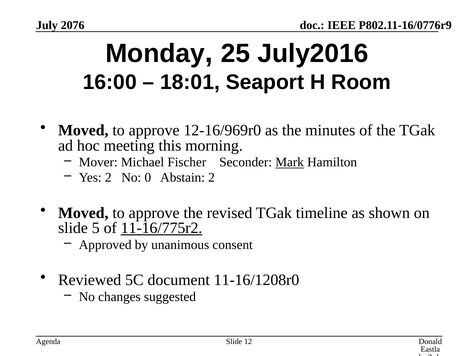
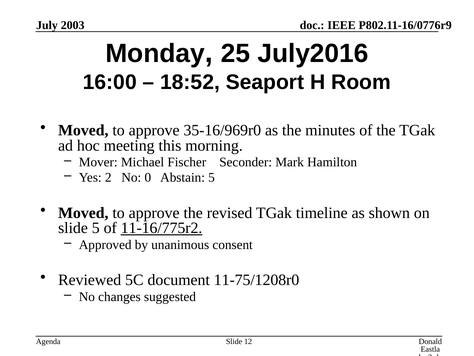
2076: 2076 -> 2003 (73, 25)
18:01: 18:01 -> 18:52 (190, 82)
12-16/969r0: 12-16/969r0 -> 35-16/969r0 (222, 130)
Mark underline: present -> none (290, 162)
Abstain 2: 2 -> 5 (211, 177)
11-16/1208r0: 11-16/1208r0 -> 11-75/1208r0 (257, 280)
